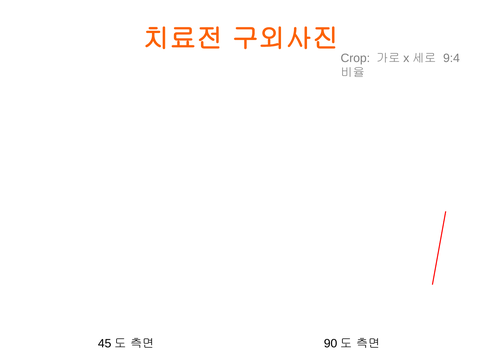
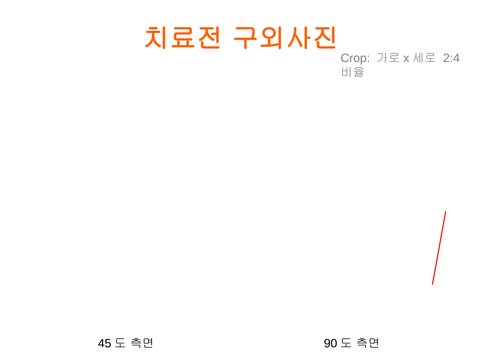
9:4: 9:4 -> 2:4 (451, 58)
